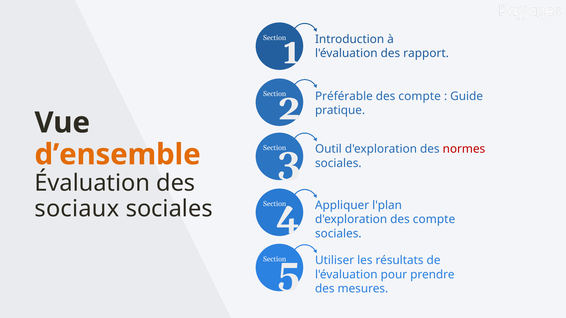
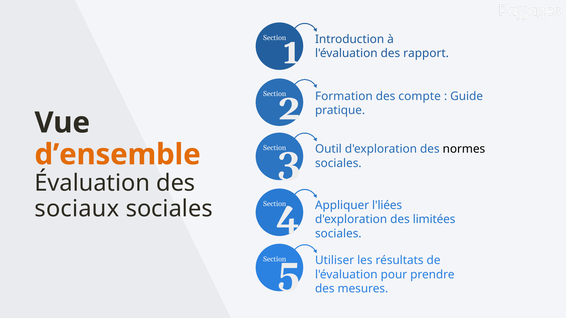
Préférable: Préférable -> Formation (344, 96)
normes colour: red -> black (464, 149)
l'plan: l'plan -> l'liées (387, 205)
d'exploration des compte: compte -> limitées (434, 220)
